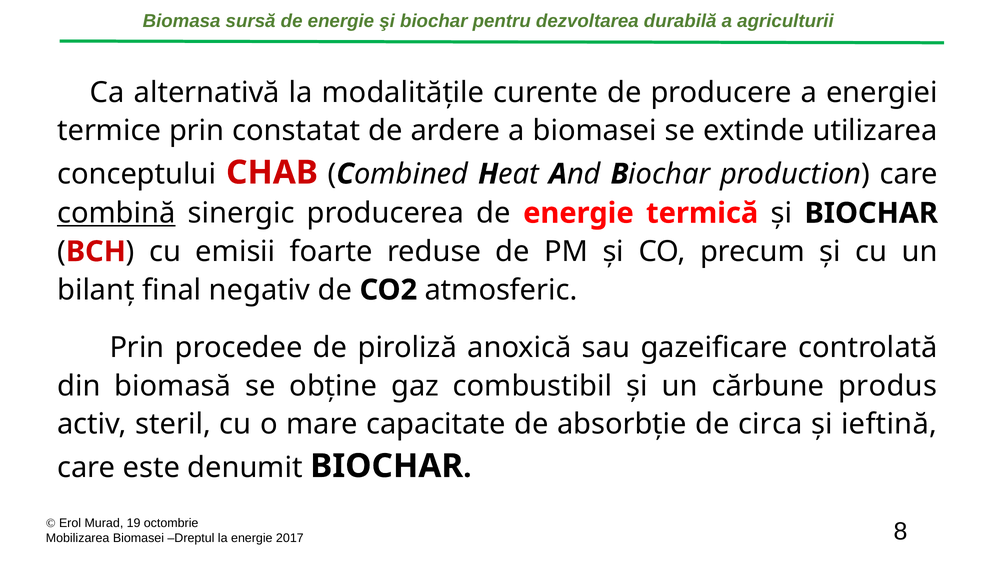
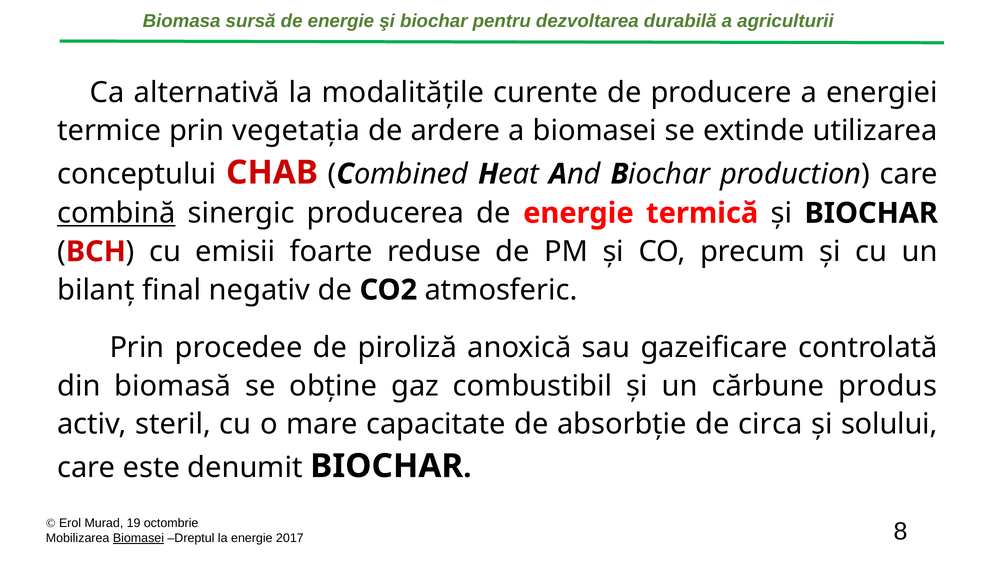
constatat: constatat -> vegetaţia (296, 131)
ieftină: ieftină -> solului (889, 424)
Biomasei underline: none -> present (138, 538)
